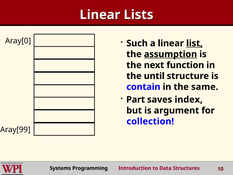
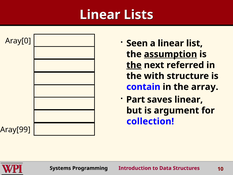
Such: Such -> Seen (137, 43)
list underline: present -> none (194, 43)
the underline: none -> present (134, 65)
function: function -> referred (185, 65)
until: until -> with (154, 76)
same: same -> array (205, 87)
saves index: index -> linear (189, 99)
